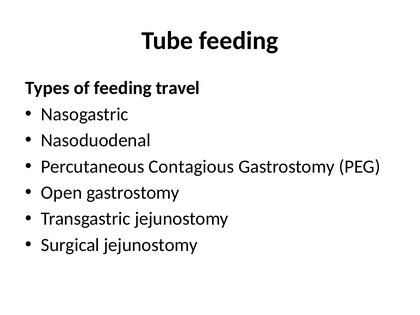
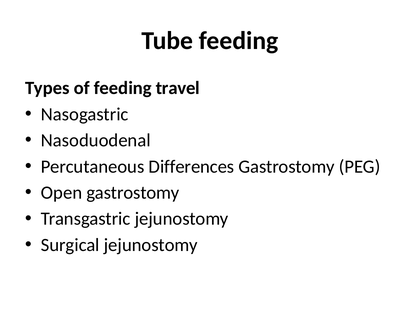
Contagious: Contagious -> Differences (191, 167)
